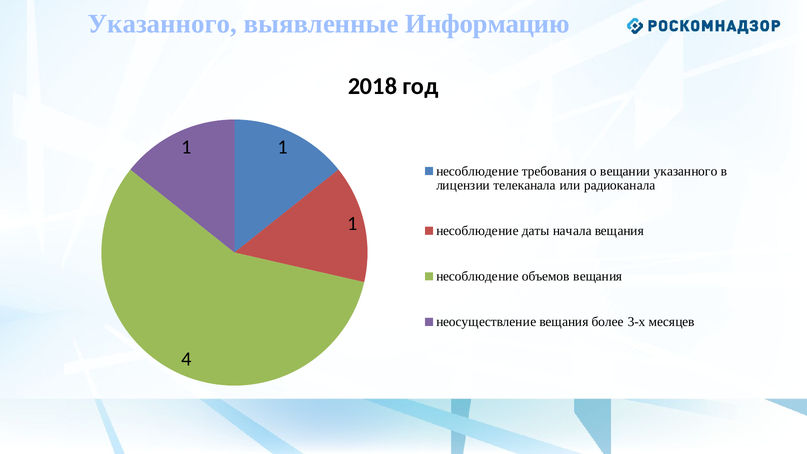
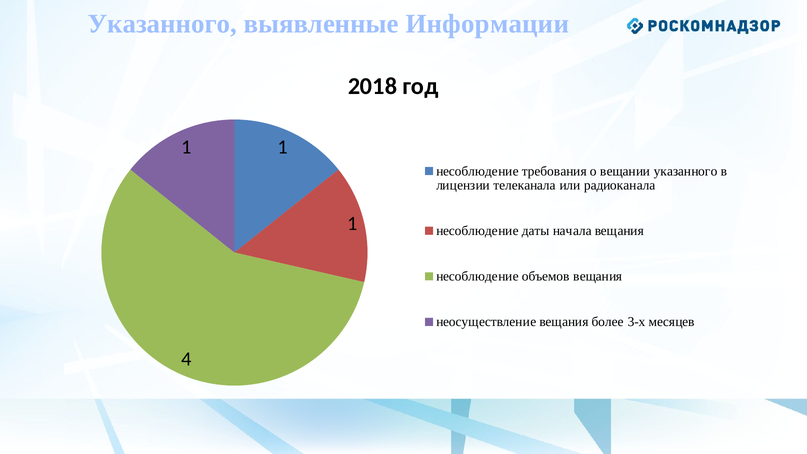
Информацию: Информацию -> Информации (487, 24)
